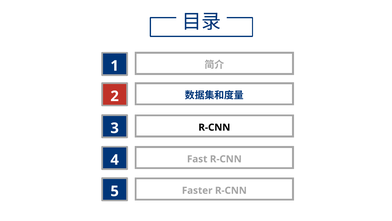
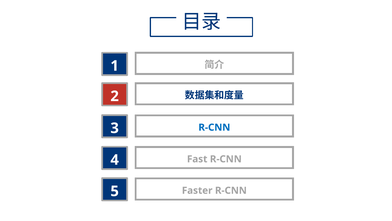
R-CNN colour: black -> blue (214, 127)
